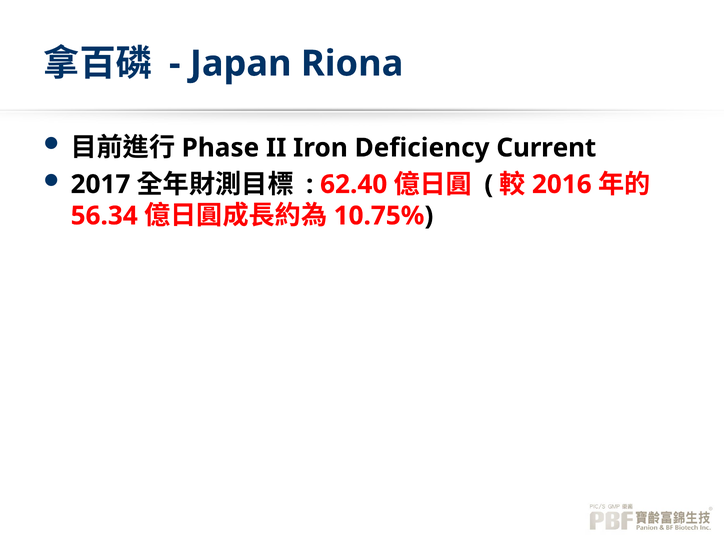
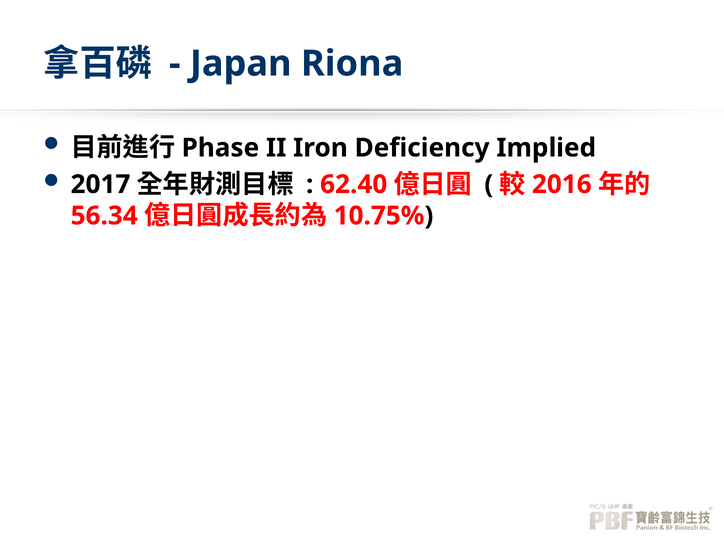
Current: Current -> Implied (546, 148)
